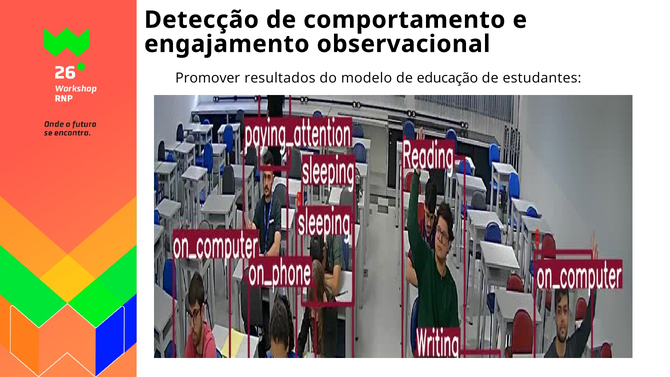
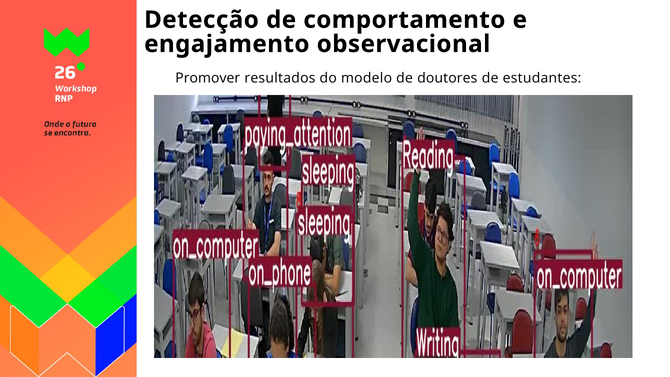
educação: educação -> doutores (447, 78)
